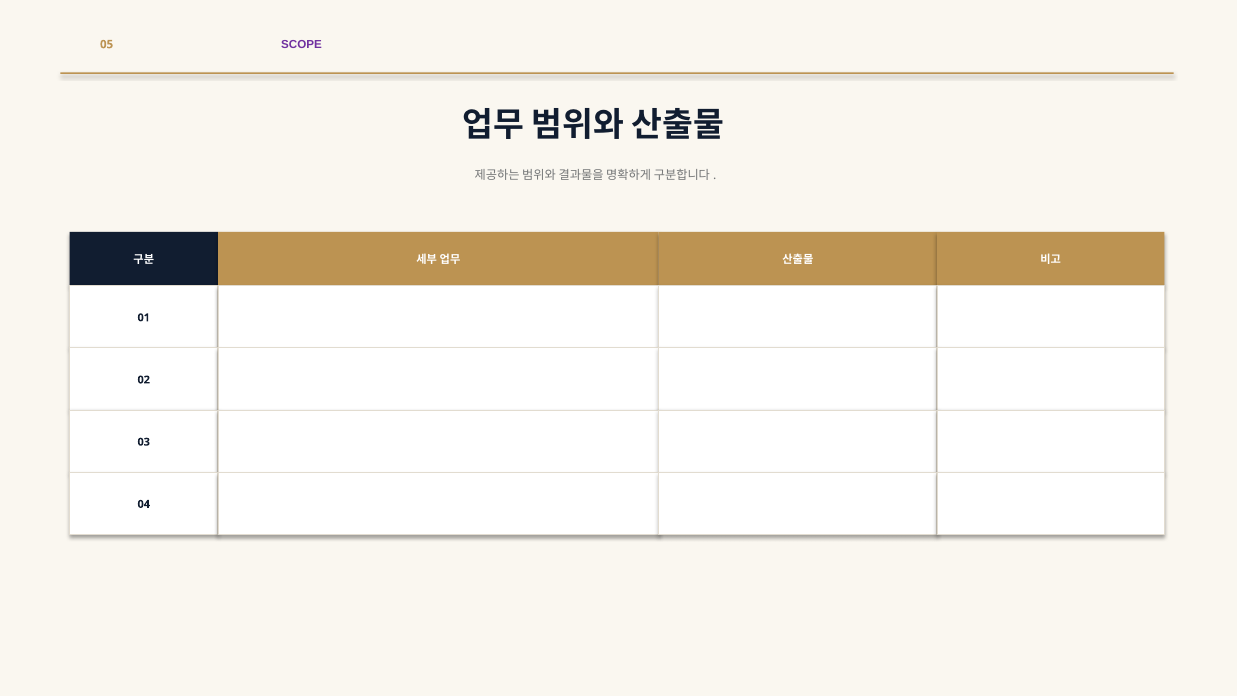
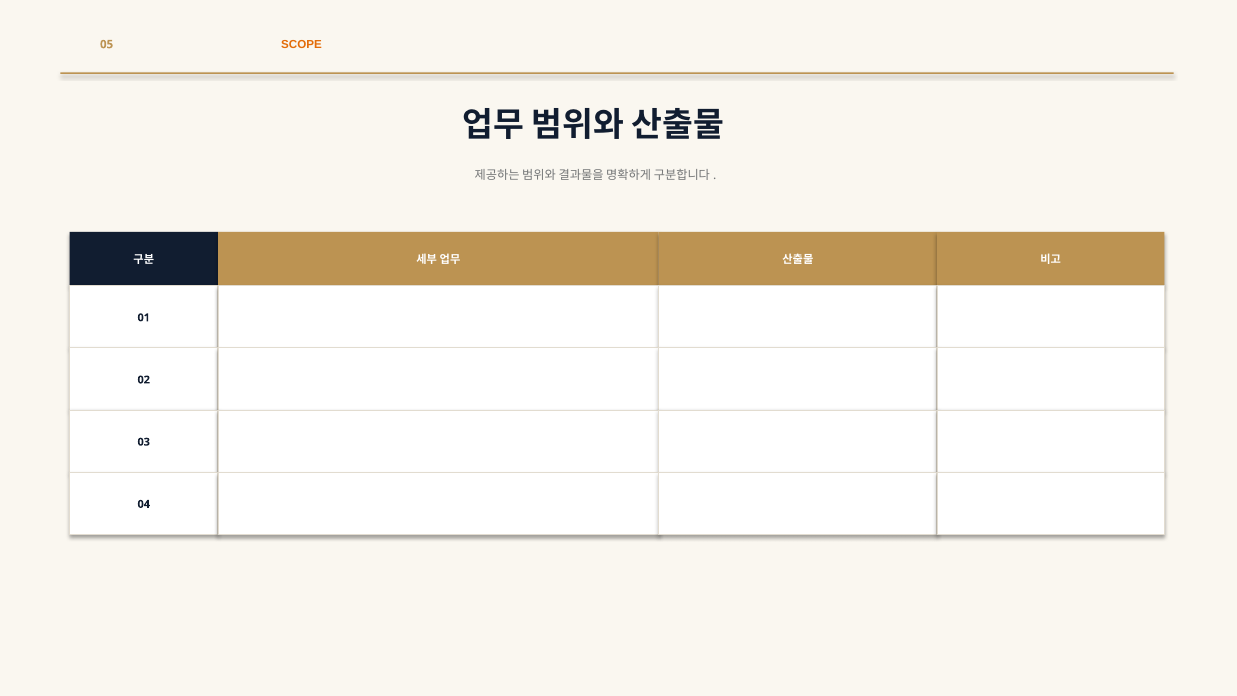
SCOPE colour: purple -> orange (301, 44)
